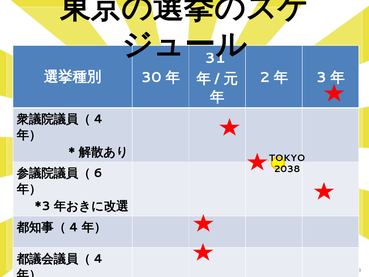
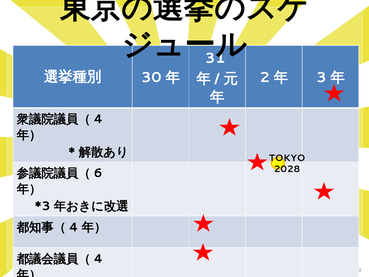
2038: 2038 -> 2028 (287, 169)
